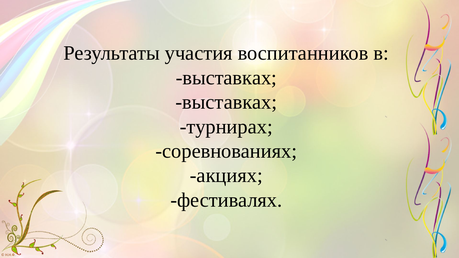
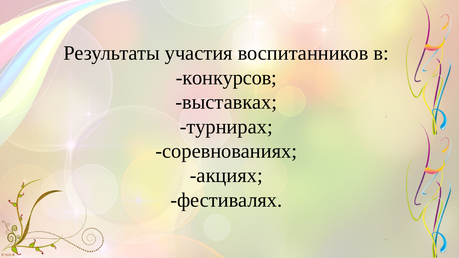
выставках: выставках -> конкурсов (226, 78)
